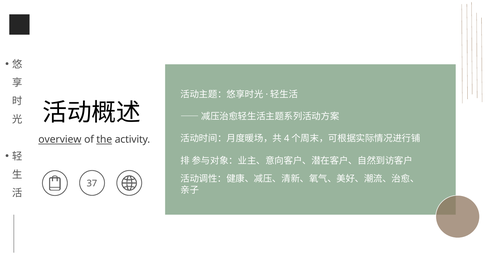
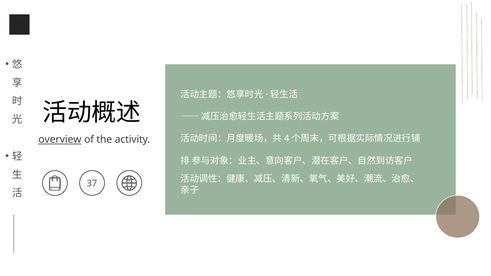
the underline: present -> none (104, 140)
